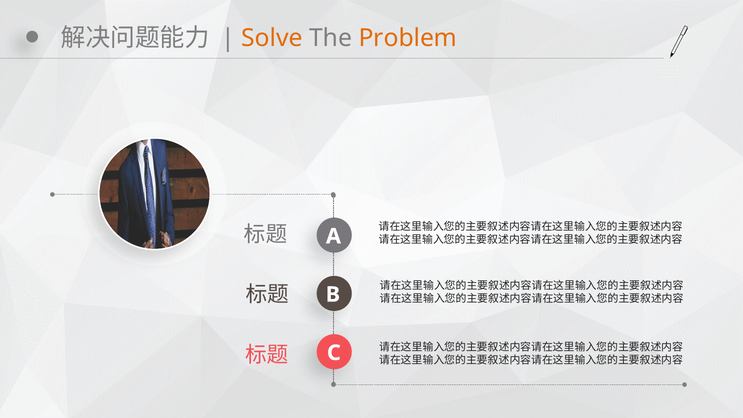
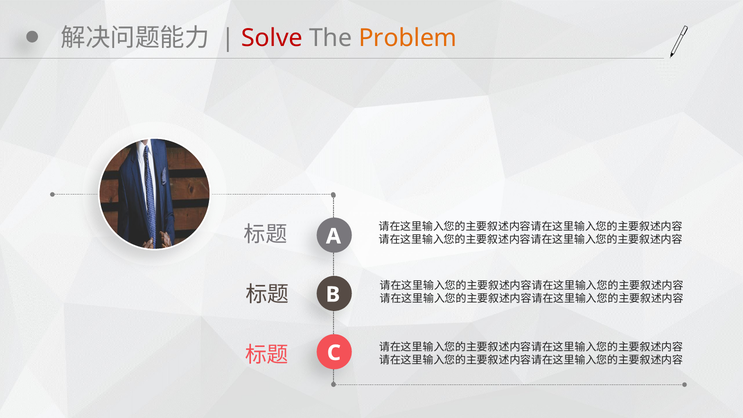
Solve colour: orange -> red (272, 38)
